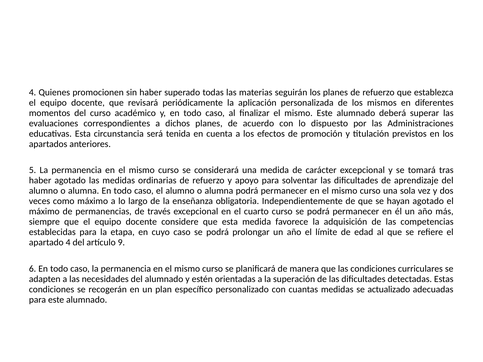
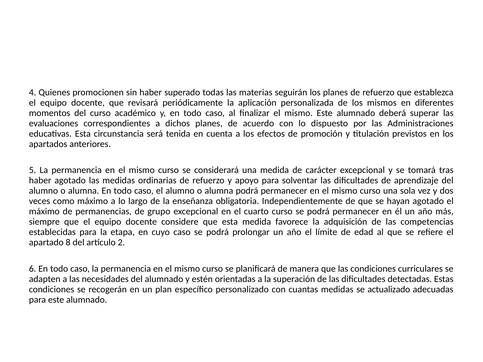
través: través -> grupo (159, 212)
apartado 4: 4 -> 8 (68, 243)
9: 9 -> 2 (121, 243)
